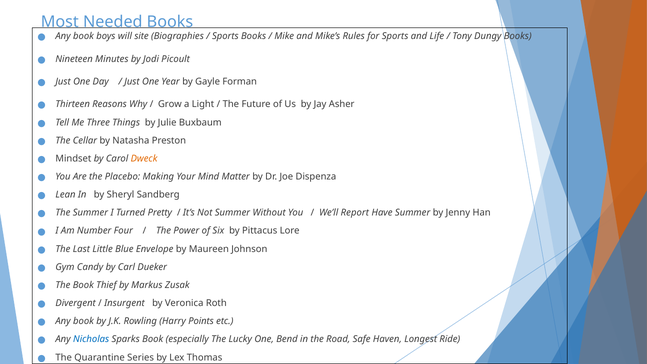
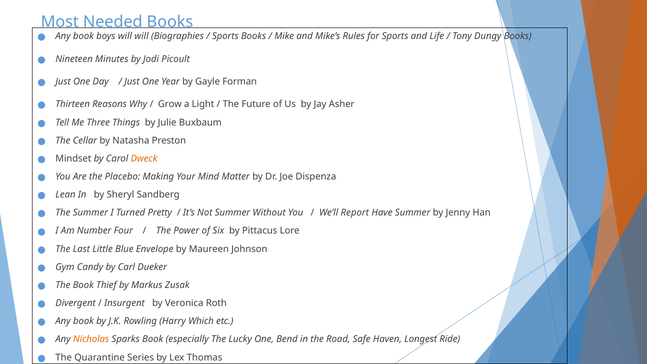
will site: site -> will (142, 36)
Points: Points -> Which (201, 321)
Nicholas colour: blue -> orange (91, 339)
